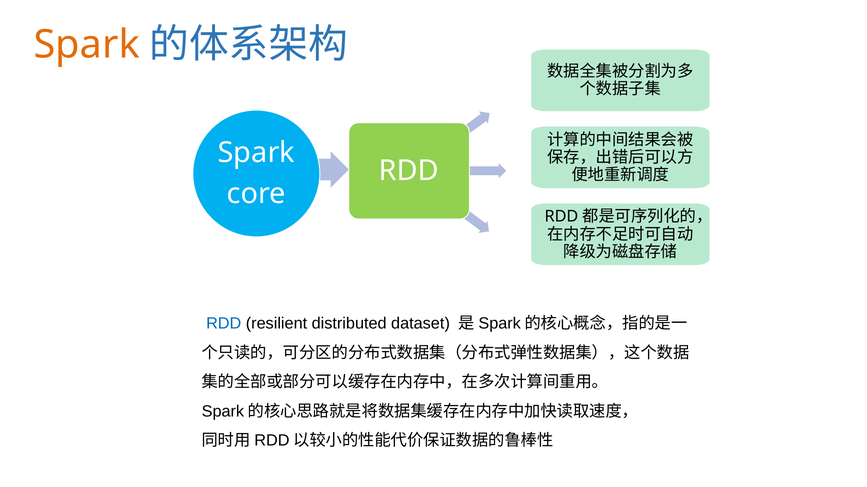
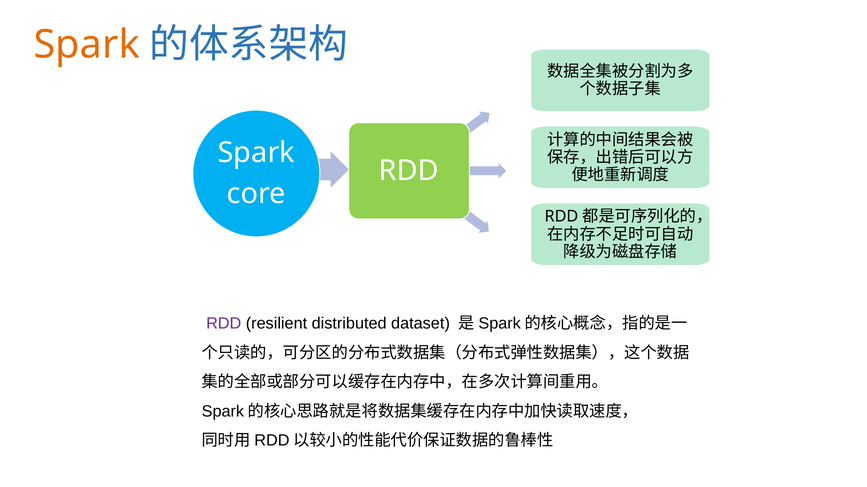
RDD colour: blue -> purple (224, 324)
